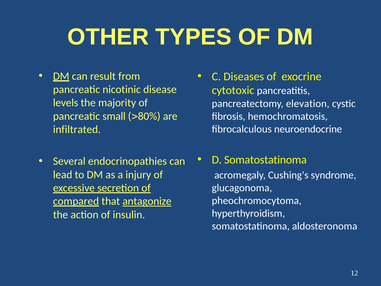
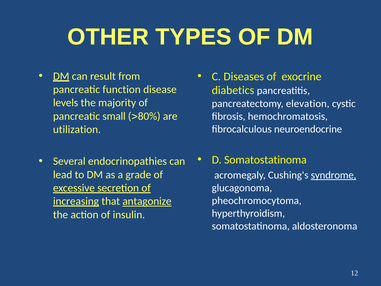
nicotinic: nicotinic -> function (122, 89)
cytotoxic: cytotoxic -> diabetics (233, 90)
infiltrated: infiltrated -> utilization (77, 129)
injury: injury -> grade (138, 174)
syndrome underline: none -> present (334, 175)
compared: compared -> increasing (76, 201)
